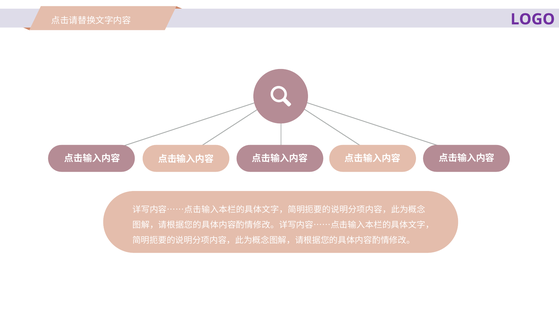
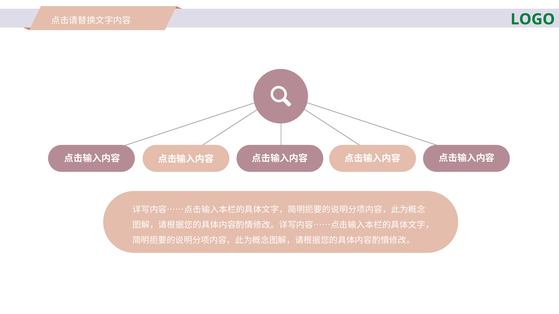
LOGO colour: purple -> green (533, 19)
